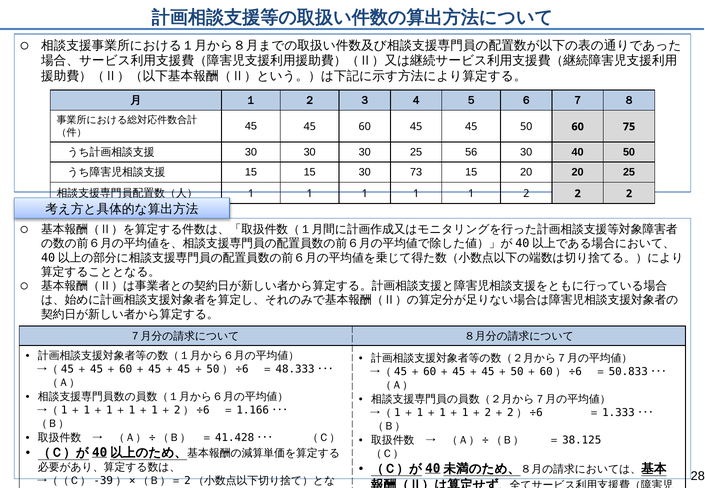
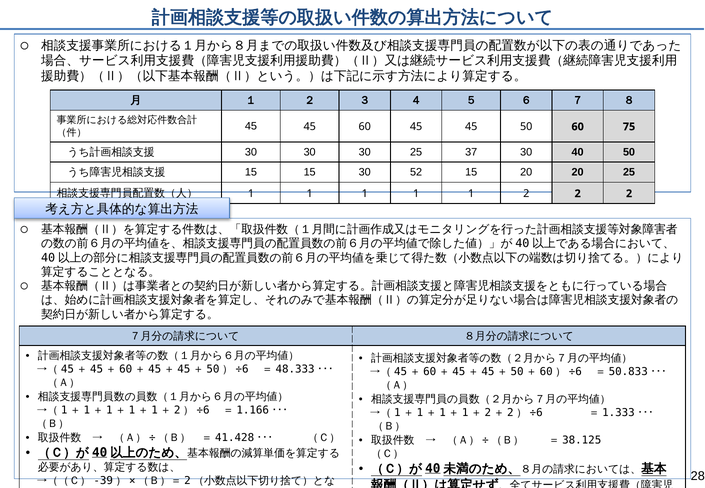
56: 56 -> 37 (471, 152)
73: 73 -> 52 (416, 172)
